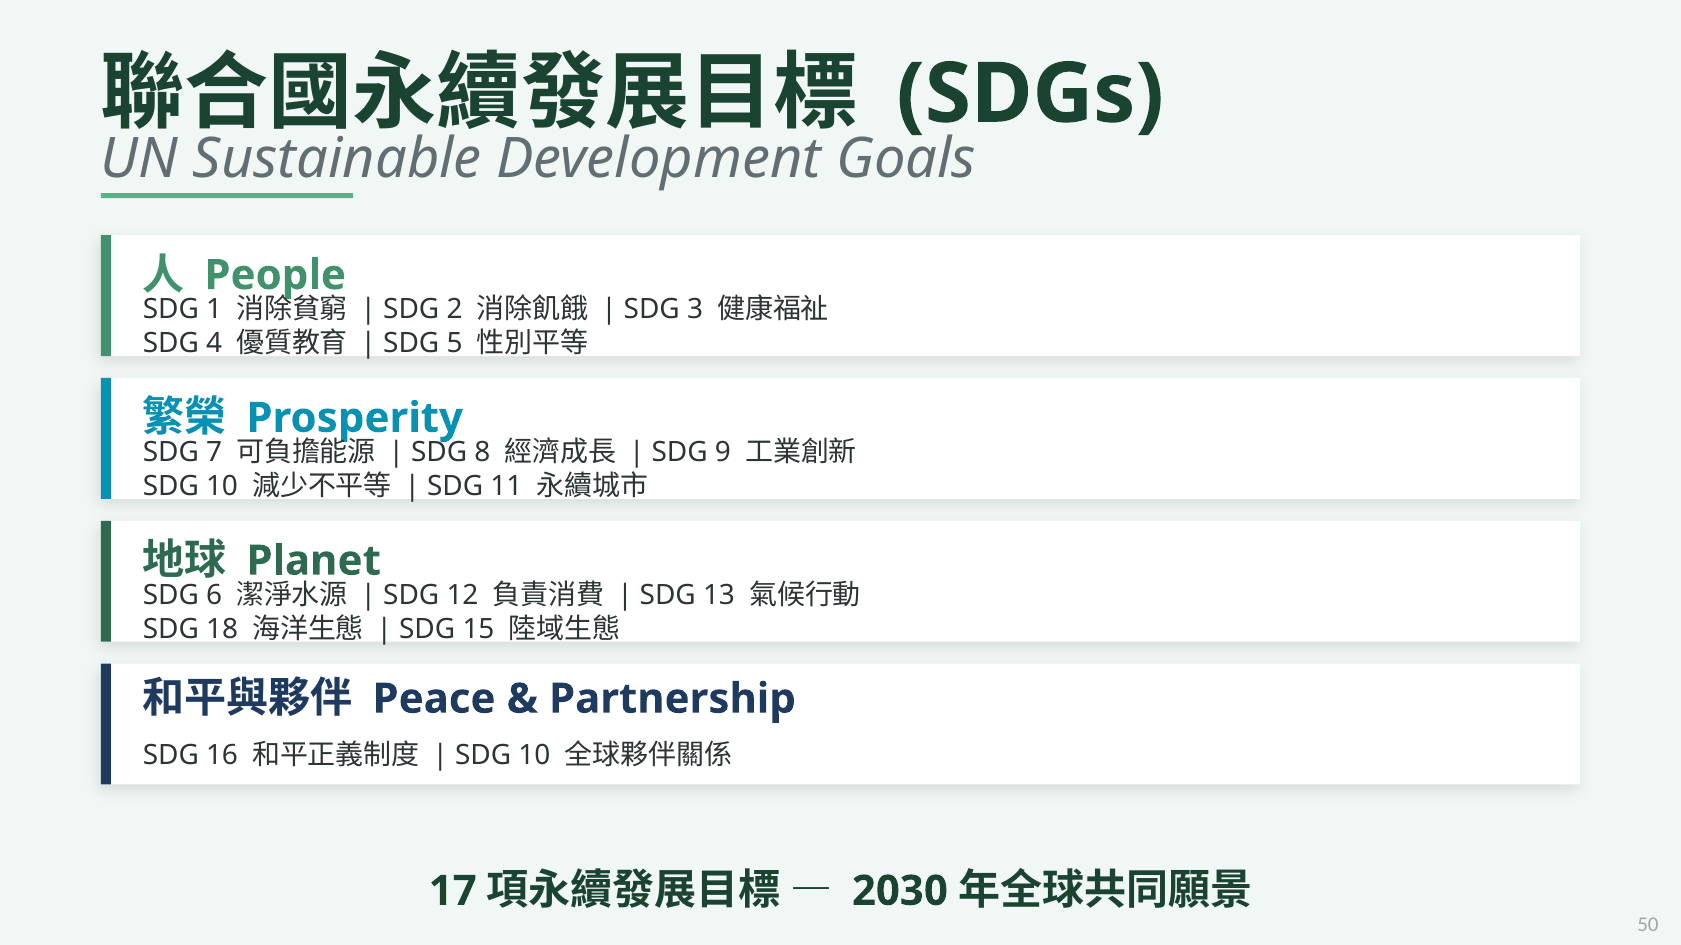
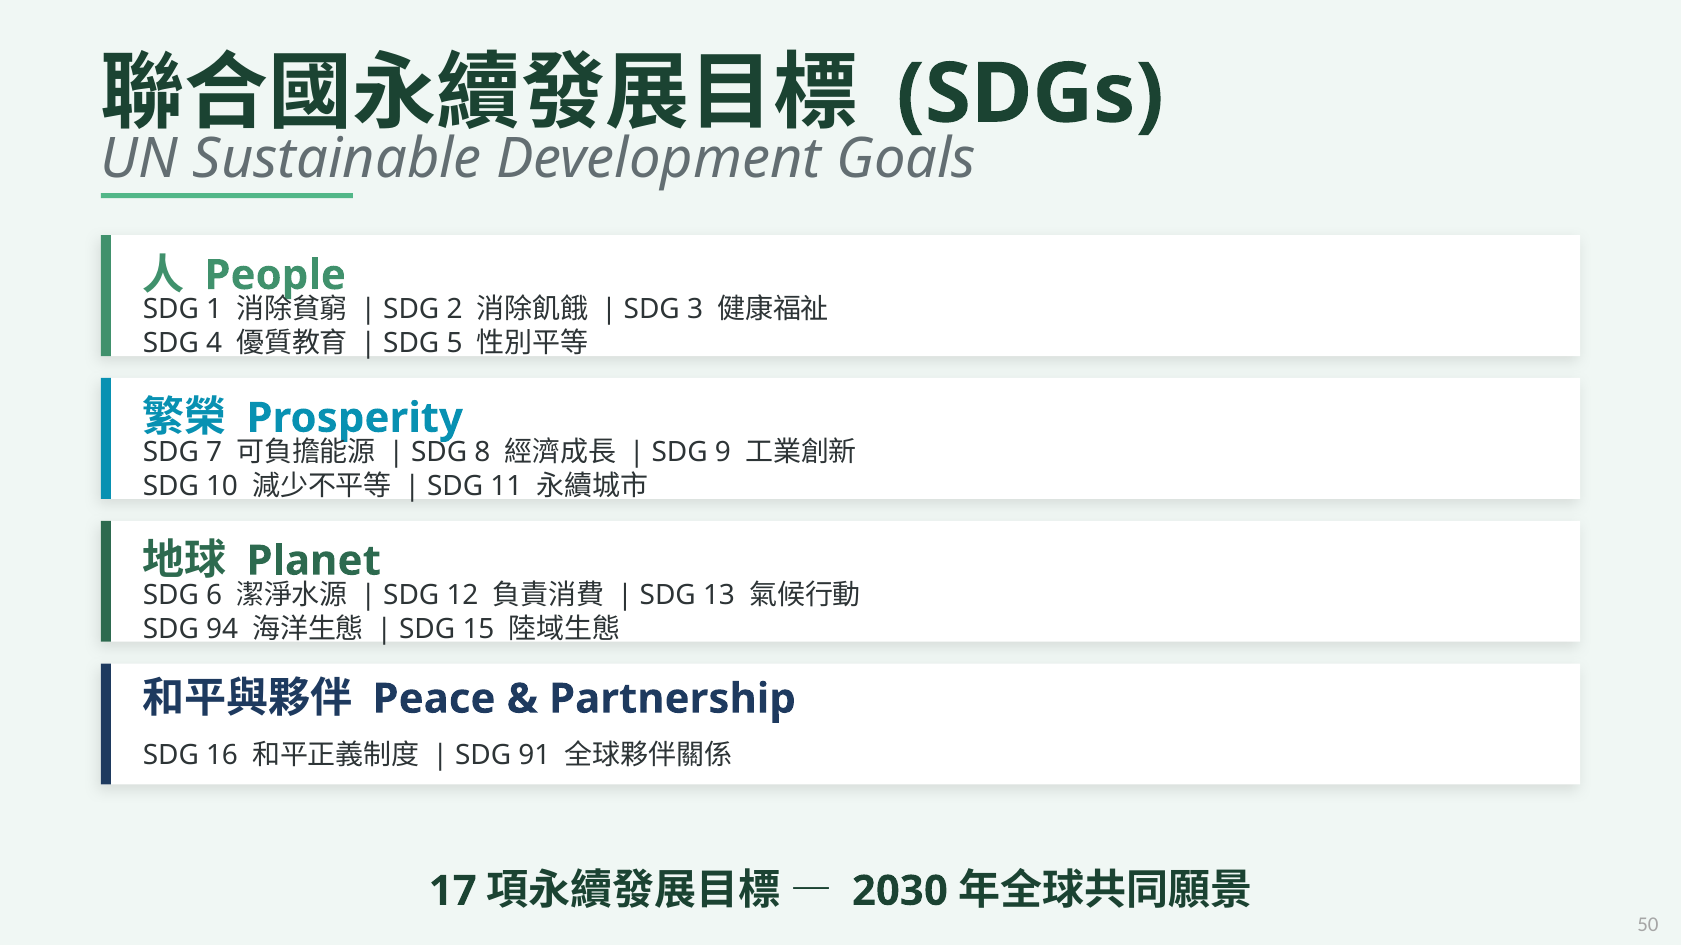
18: 18 -> 94 (222, 629)
10: 10 -> 91 (534, 755)
